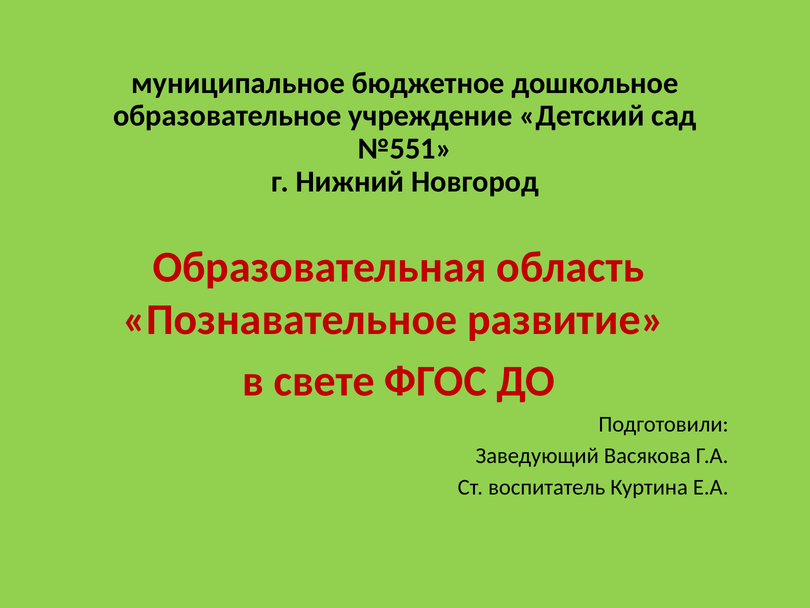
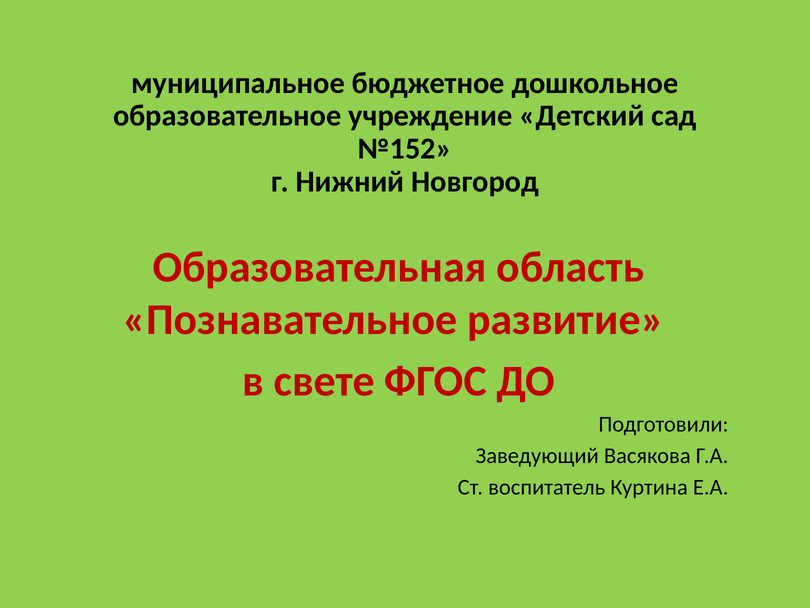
№551: №551 -> №152 (405, 149)
